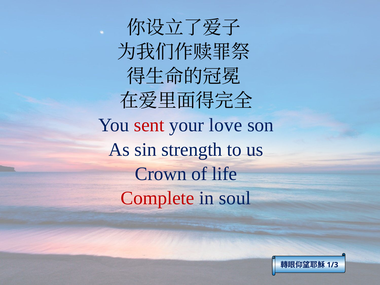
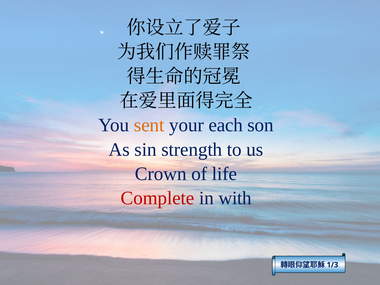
sent colour: red -> orange (149, 125)
love: love -> each (226, 125)
soul: soul -> with (235, 198)
